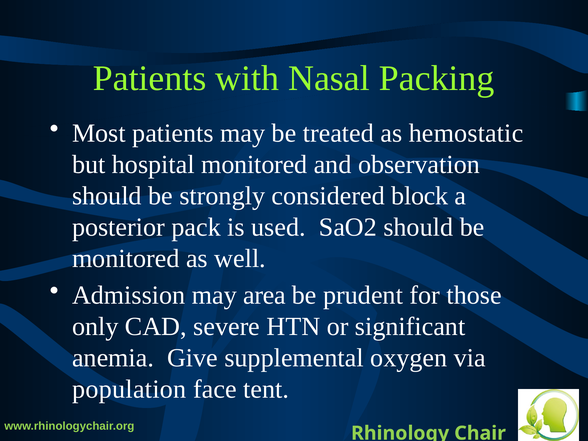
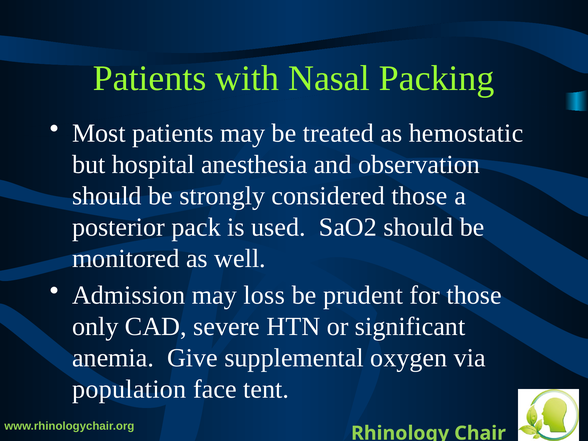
hospital monitored: monitored -> anesthesia (254, 165)
considered block: block -> those (419, 196)
area: area -> loss (264, 295)
